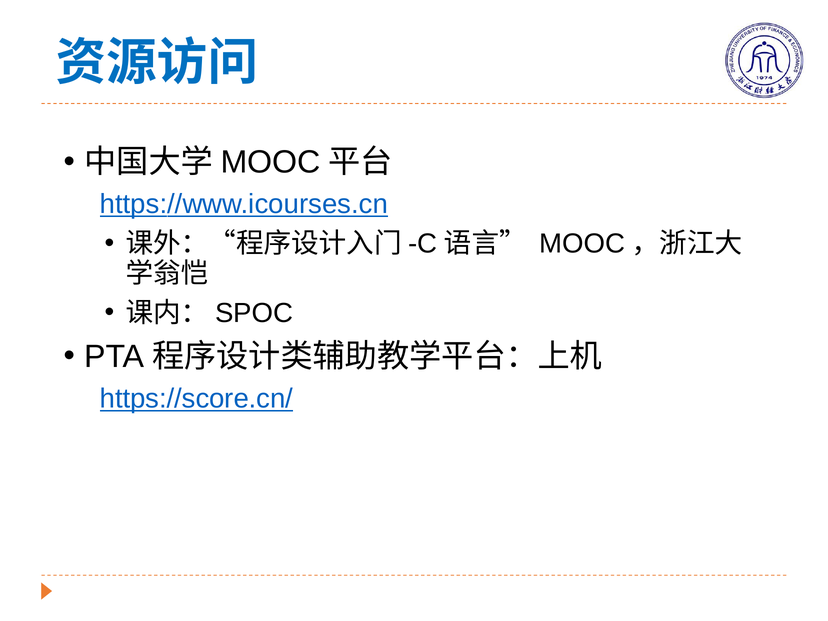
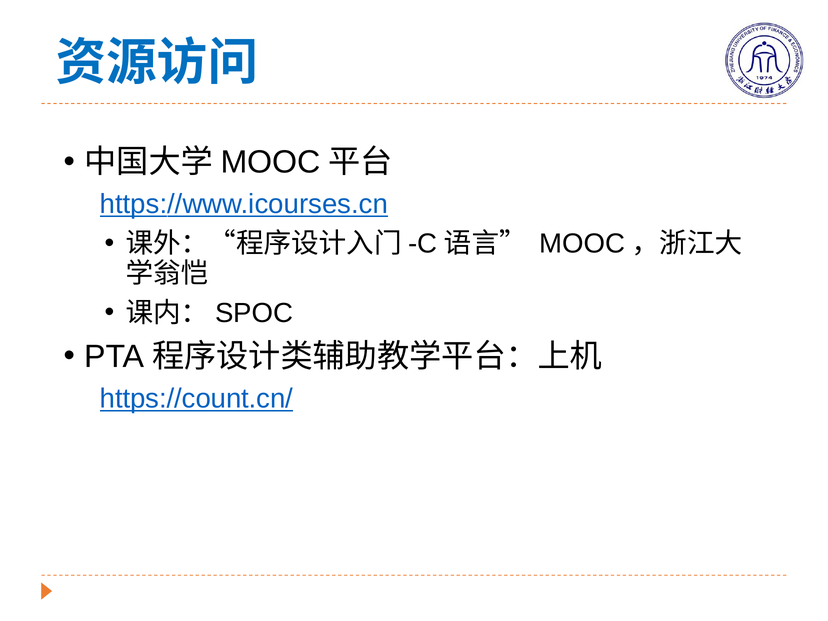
https://score.cn/: https://score.cn/ -> https://count.cn/ (196, 398)
